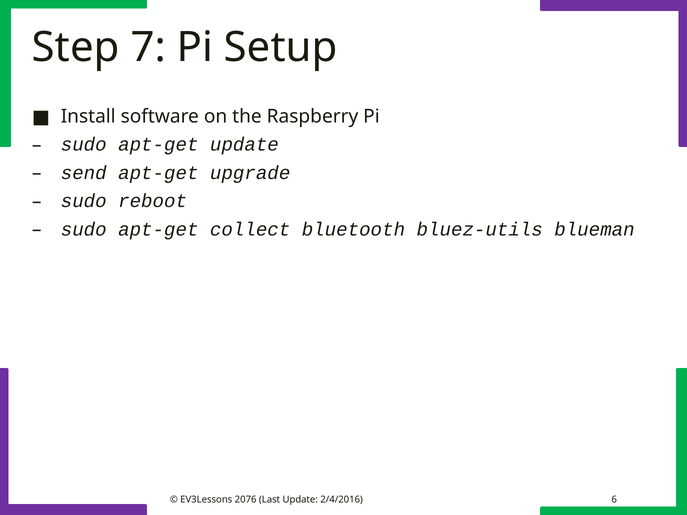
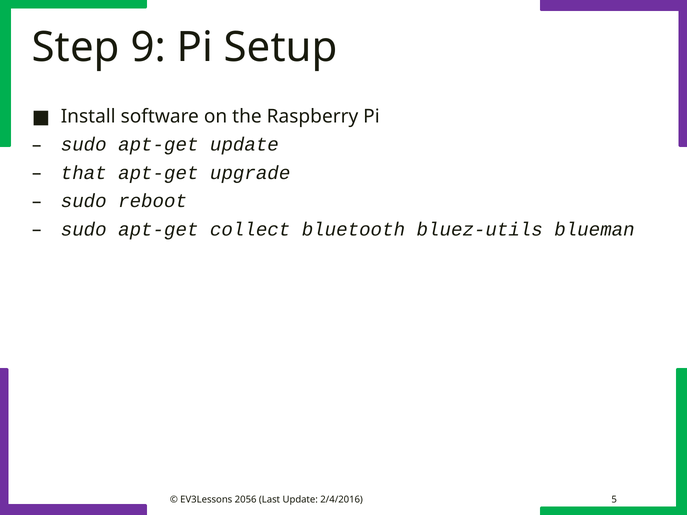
7: 7 -> 9 (148, 47)
send: send -> that (84, 173)
2076: 2076 -> 2056 (246, 500)
6: 6 -> 5 (614, 500)
